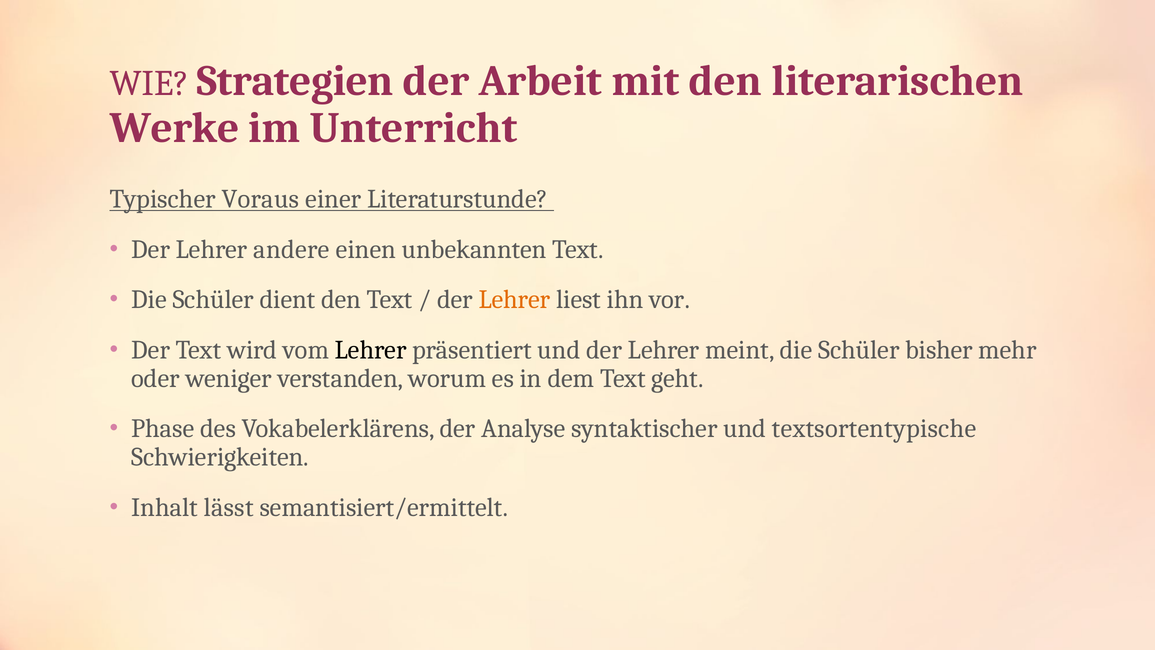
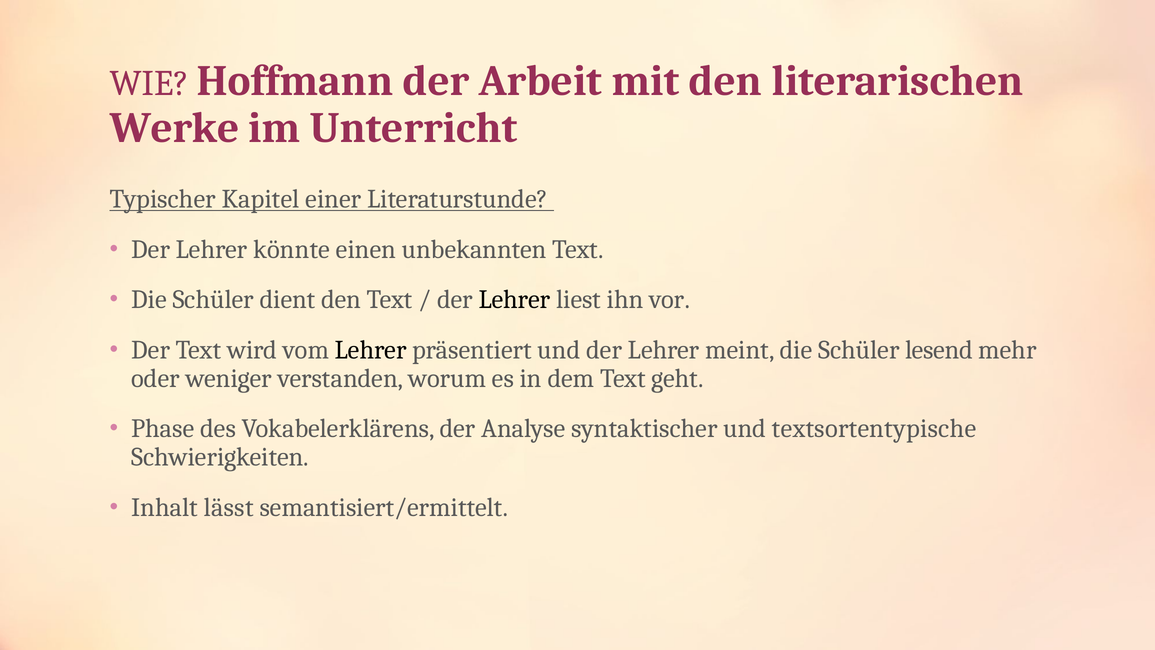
Strategien: Strategien -> Hoffmann (295, 81)
Voraus: Voraus -> Kapitel (261, 199)
andere: andere -> könnte (292, 249)
Lehrer colour: orange -> black (515, 299)
bisher: bisher -> lesend (939, 350)
